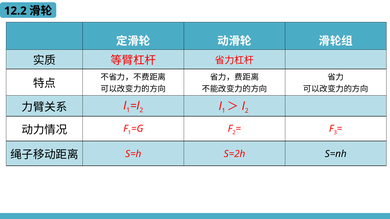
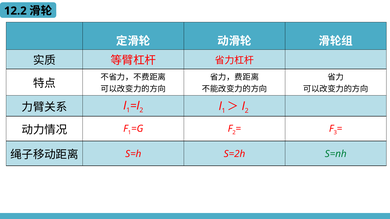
S=nh colour: black -> green (336, 154)
